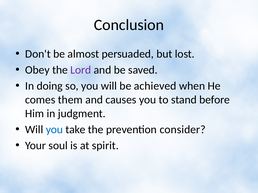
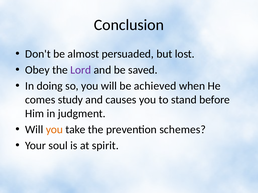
them: them -> study (70, 100)
you colour: blue -> orange (54, 130)
consider: consider -> schemes (183, 130)
